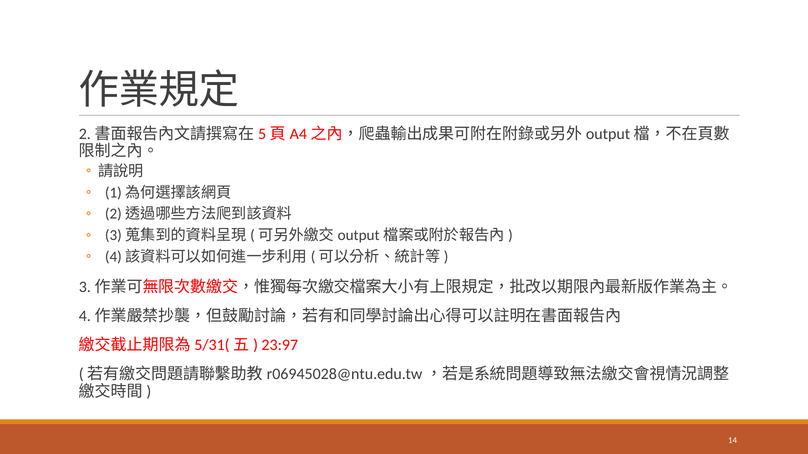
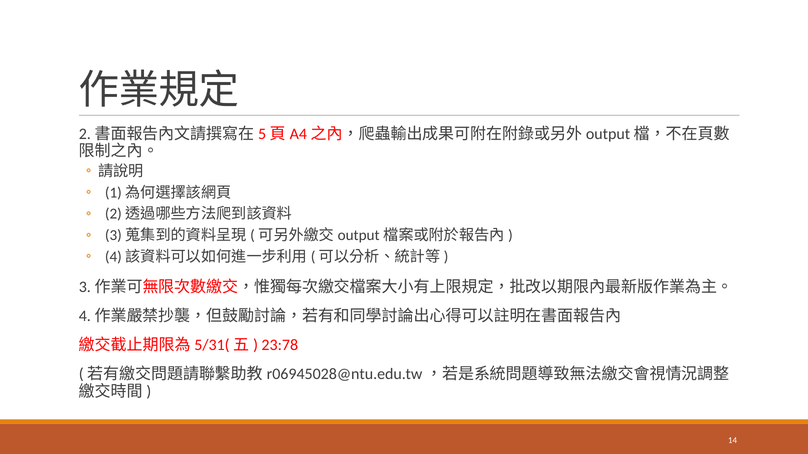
23:97: 23:97 -> 23:78 (280, 345)
